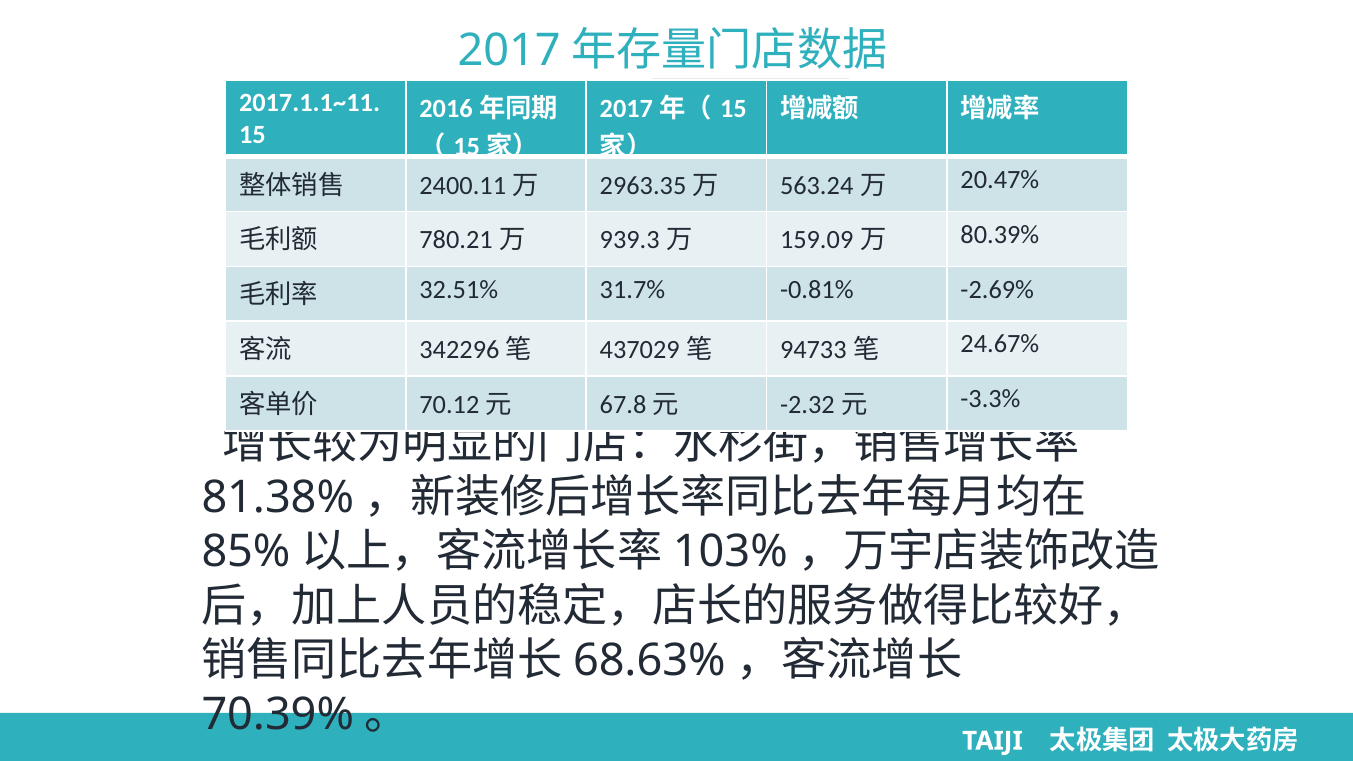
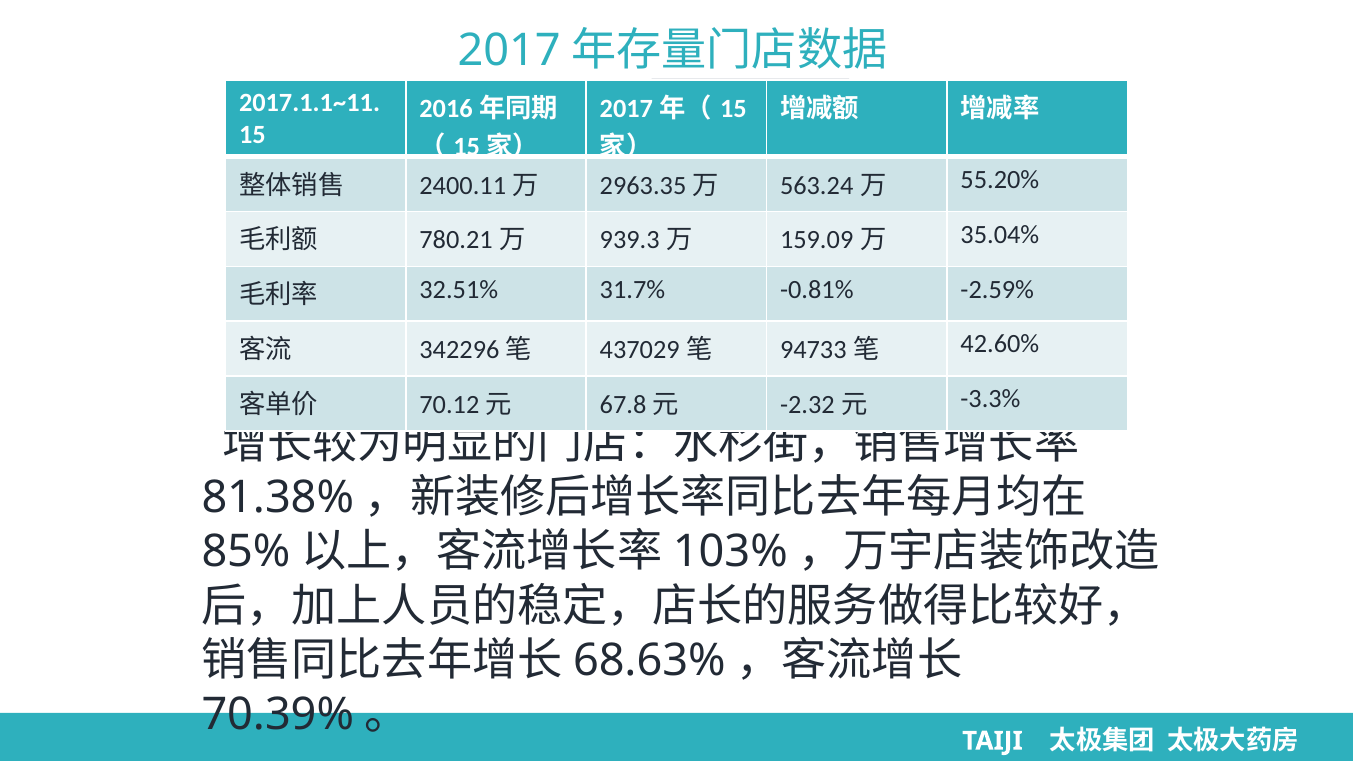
20.47%: 20.47% -> 55.20% (1000, 180)
80.39%: 80.39% -> 35.04% (1000, 235)
-2.69%: -2.69% -> -2.59% (997, 289)
24.67%: 24.67% -> 42.60% (1000, 344)
